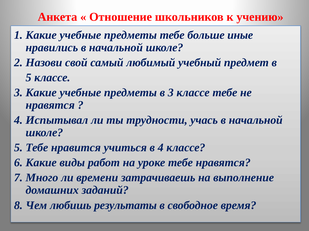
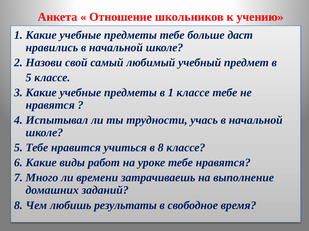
иные: иные -> даст (240, 35)
в 3: 3 -> 1 (171, 93)
в 4: 4 -> 8 (161, 148)
